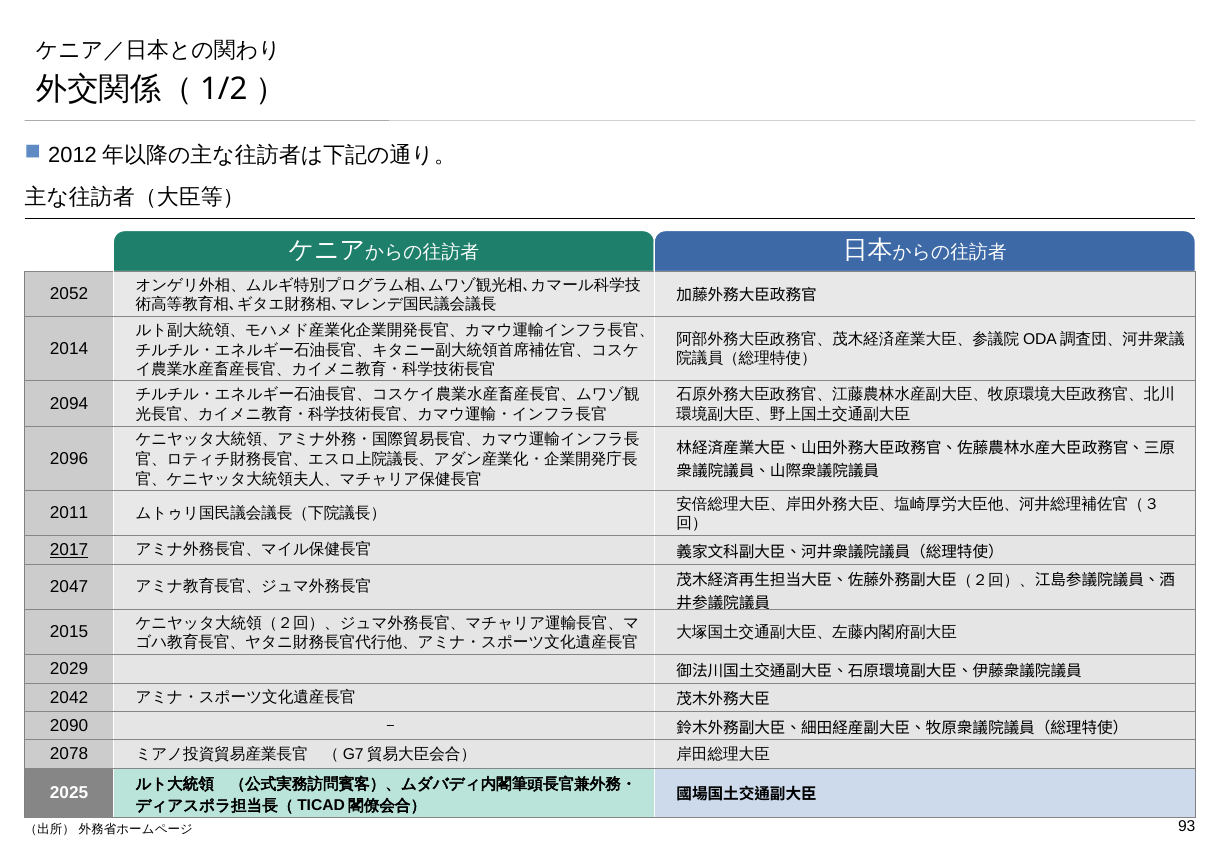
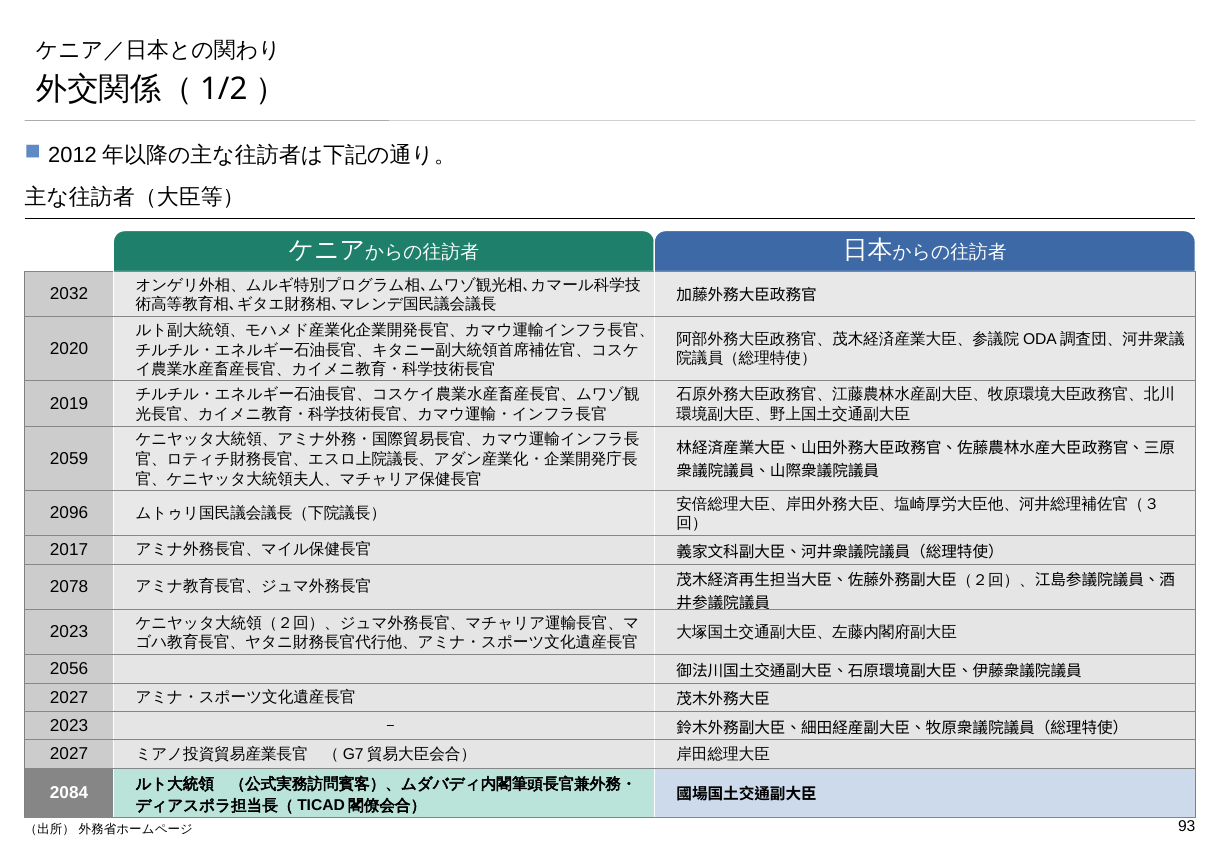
2052: 2052 -> 2032 (69, 295)
2014: 2014 -> 2020 (69, 349)
2094: 2094 -> 2019 (69, 404)
2096: 2096 -> 2059 (69, 459)
2011: 2011 -> 2096 (69, 514)
2017 underline: present -> none (69, 550)
2047: 2047 -> 2078 (69, 587)
2015: 2015 -> 2023 (69, 633)
2029: 2029 -> 2056 (69, 670)
2042: 2042 -> 2027 (69, 698)
2090: 2090 -> 2023 (69, 726)
2078: 2078 -> 2027 (69, 755)
2025: 2025 -> 2084 (69, 794)
